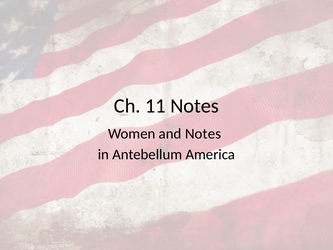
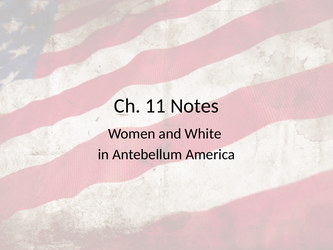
and Notes: Notes -> White (203, 134)
